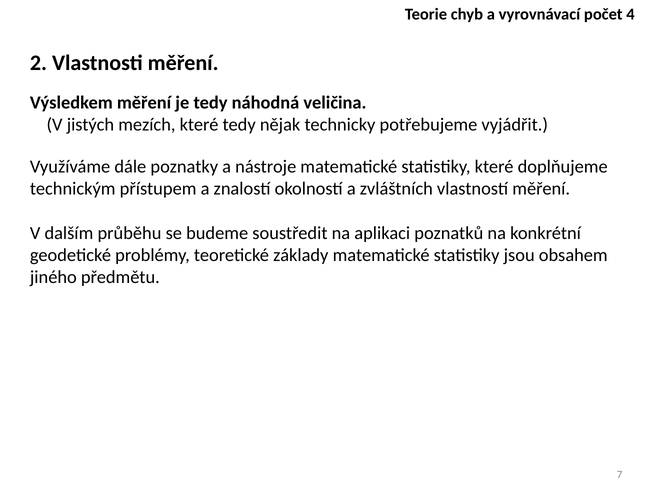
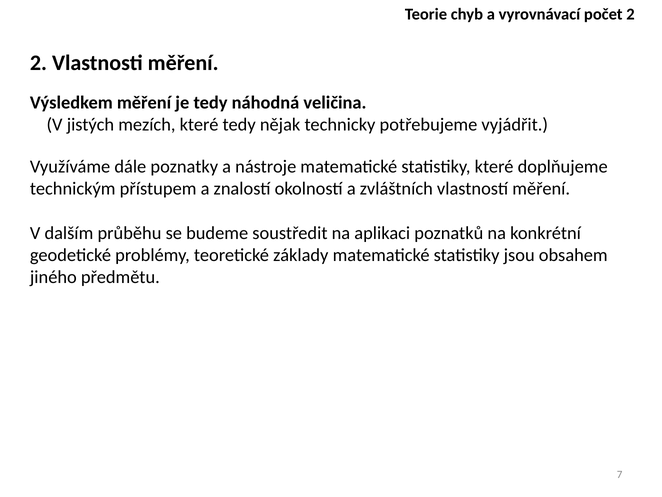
počet 4: 4 -> 2 (630, 14)
